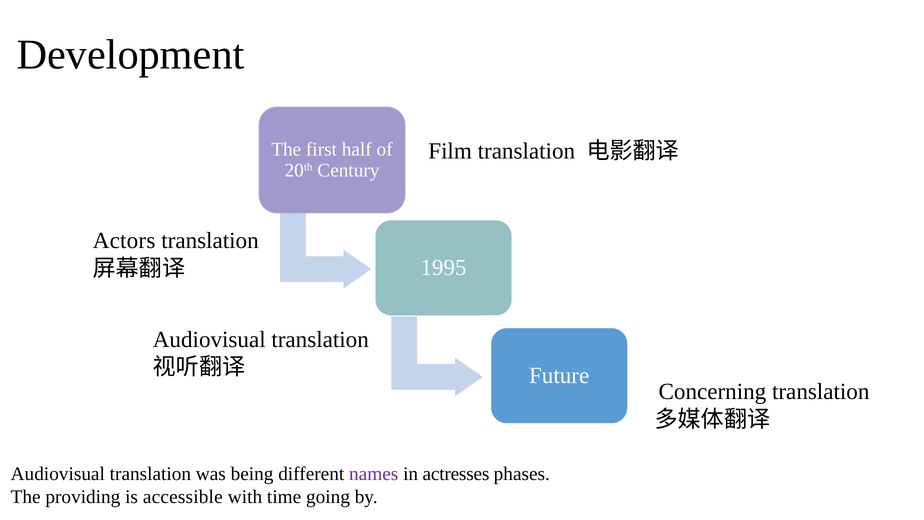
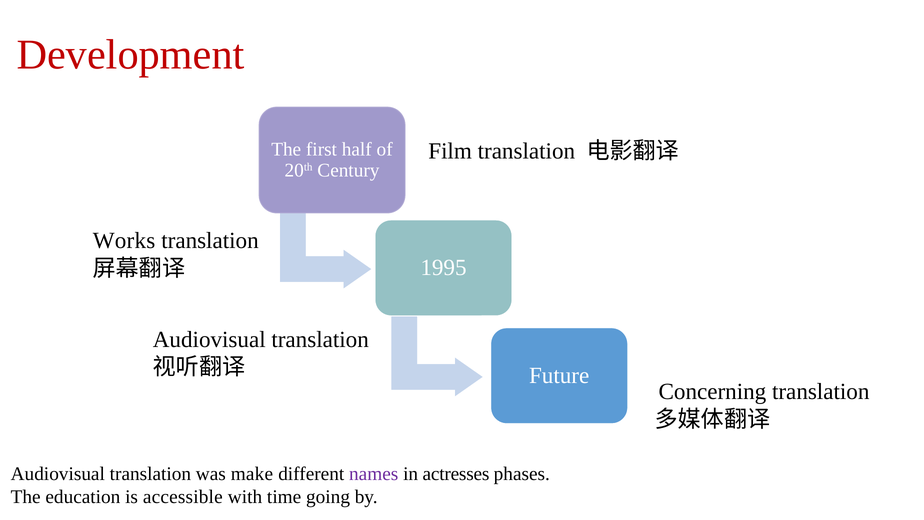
Development colour: black -> red (131, 55)
Actors: Actors -> Works (124, 241)
being: being -> make (252, 474)
providing: providing -> education (83, 497)
